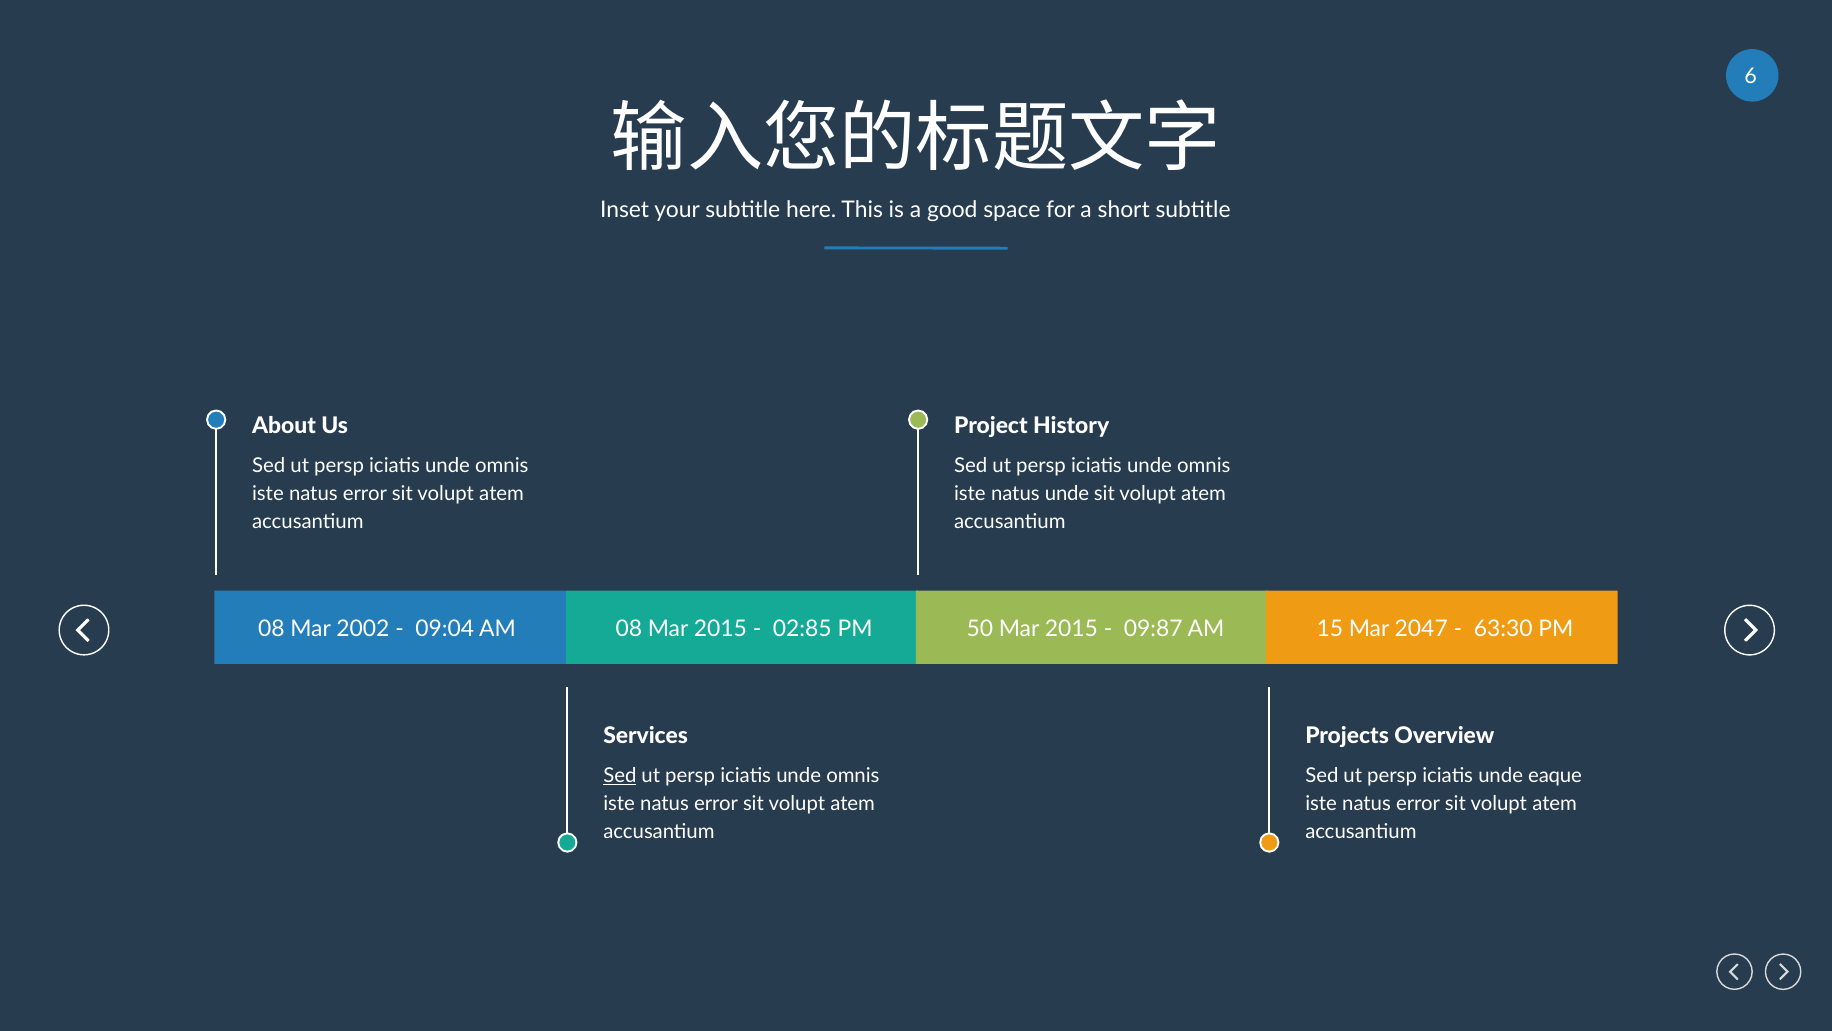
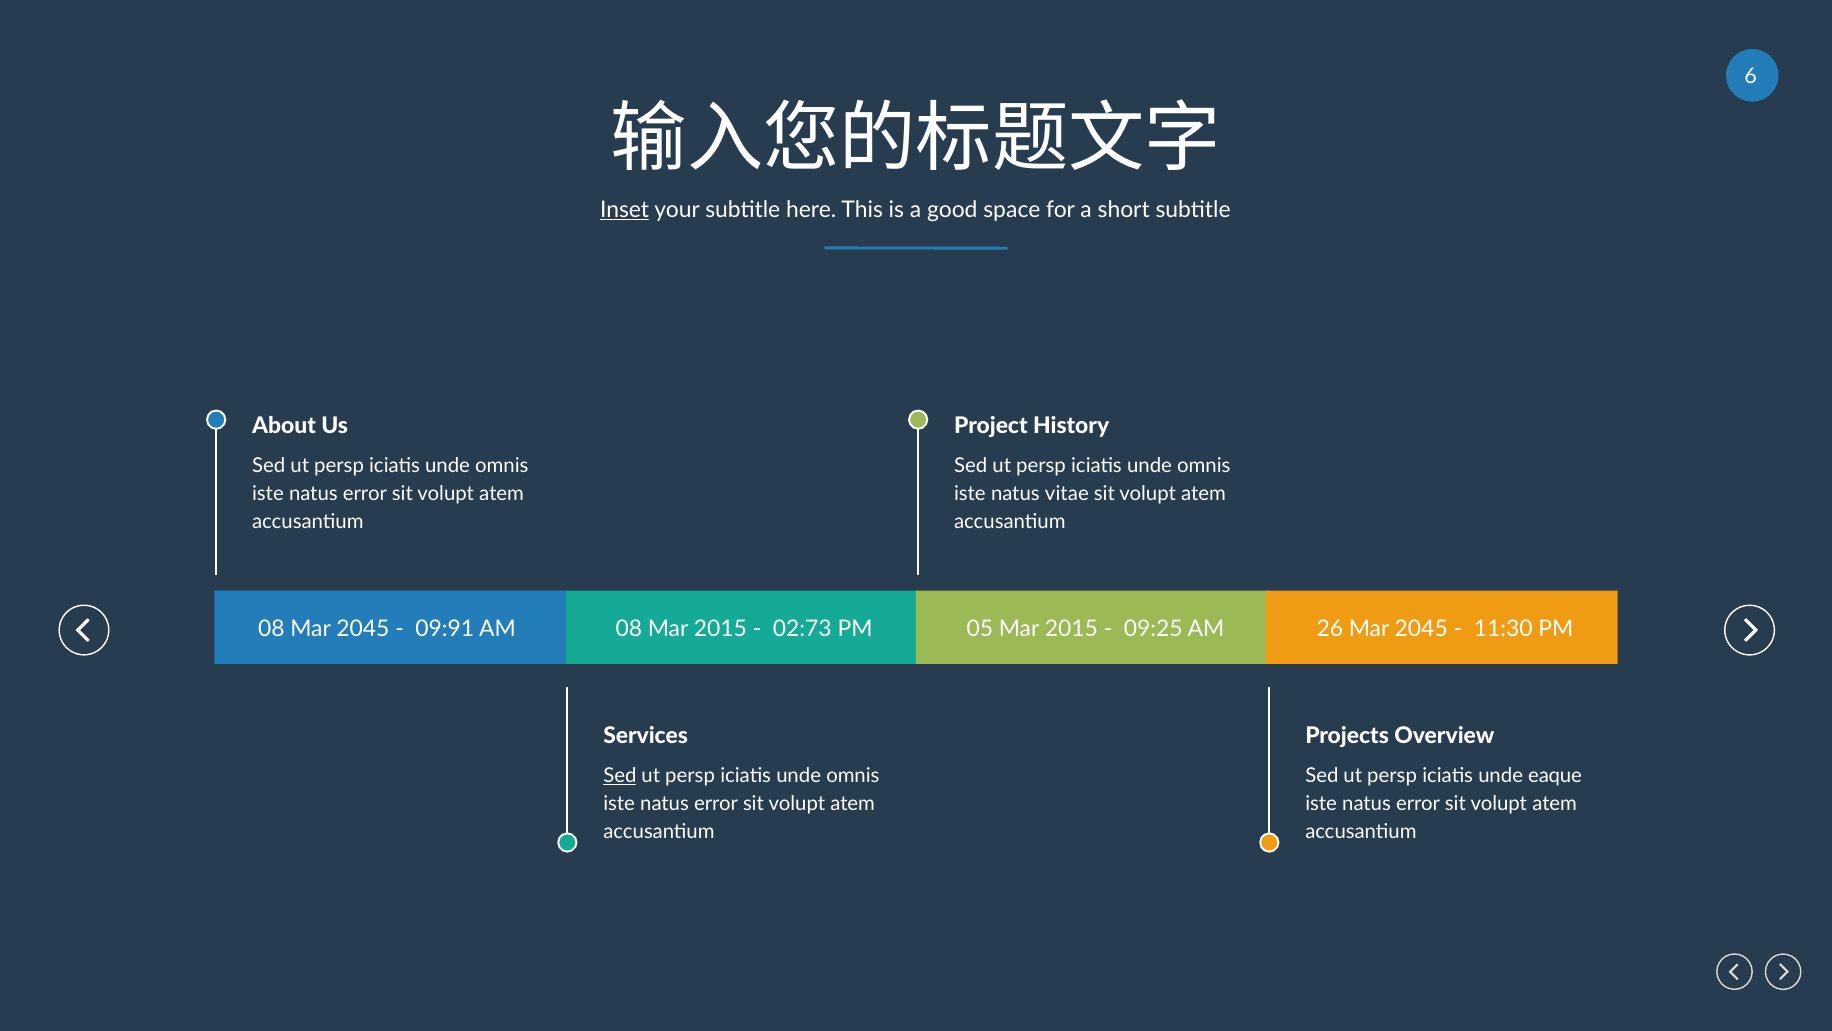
Inset underline: none -> present (625, 210)
natus unde: unde -> vitae (1067, 493)
08 Mar 2002: 2002 -> 2045 (363, 628)
09:04: 09:04 -> 09:91 (445, 628)
02:85: 02:85 -> 02:73 (802, 628)
50: 50 -> 05 (980, 628)
09:87: 09:87 -> 09:25 (1153, 628)
15: 15 -> 26 (1330, 628)
2047: 2047 -> 2045 (1421, 628)
63:30: 63:30 -> 11:30 (1503, 628)
